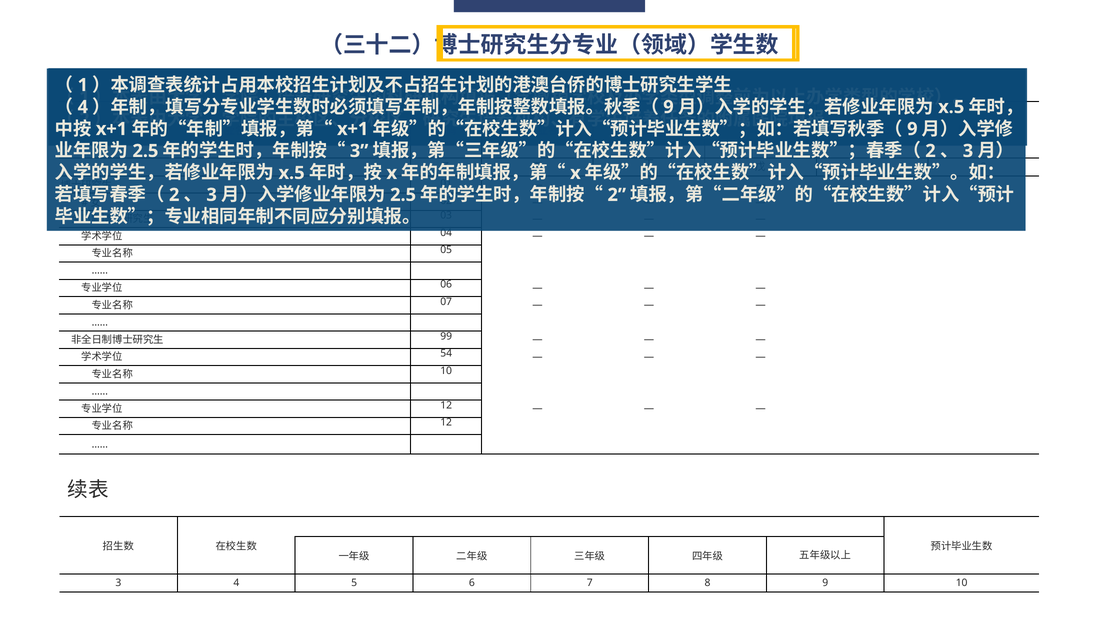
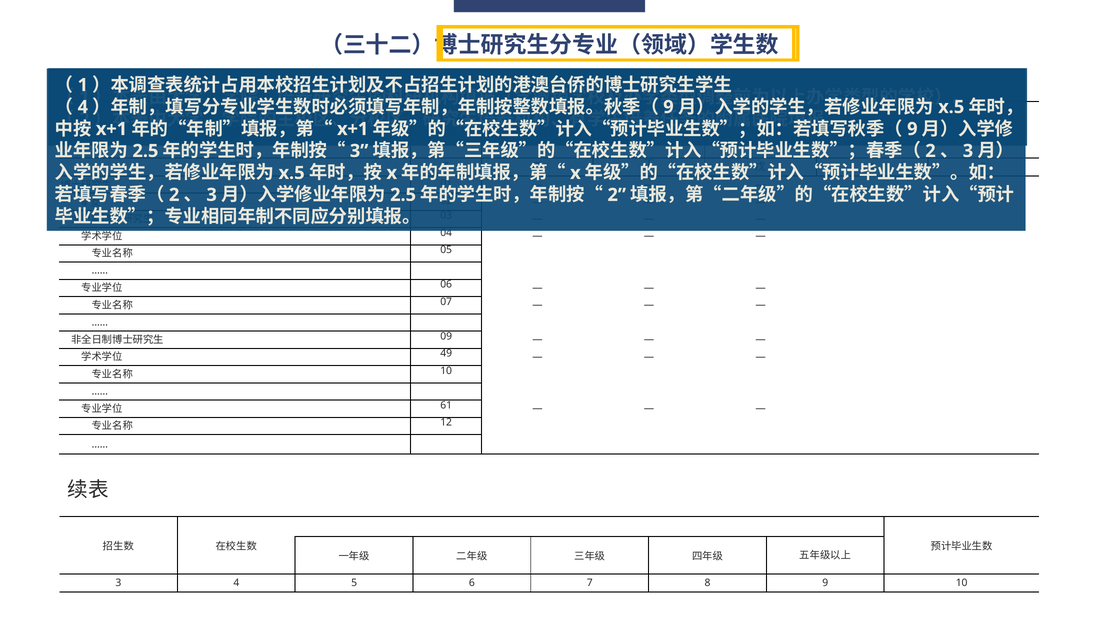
99: 99 -> 09 (446, 336)
54: 54 -> 49 (446, 354)
12: 12 -> 61 (446, 405)
